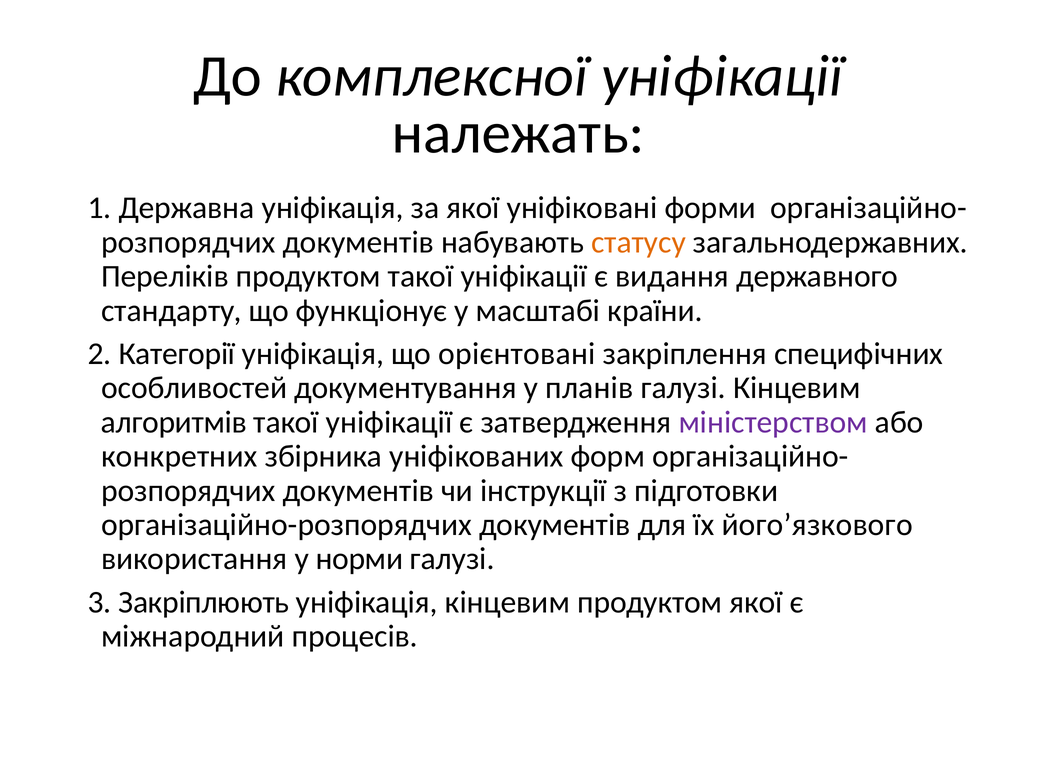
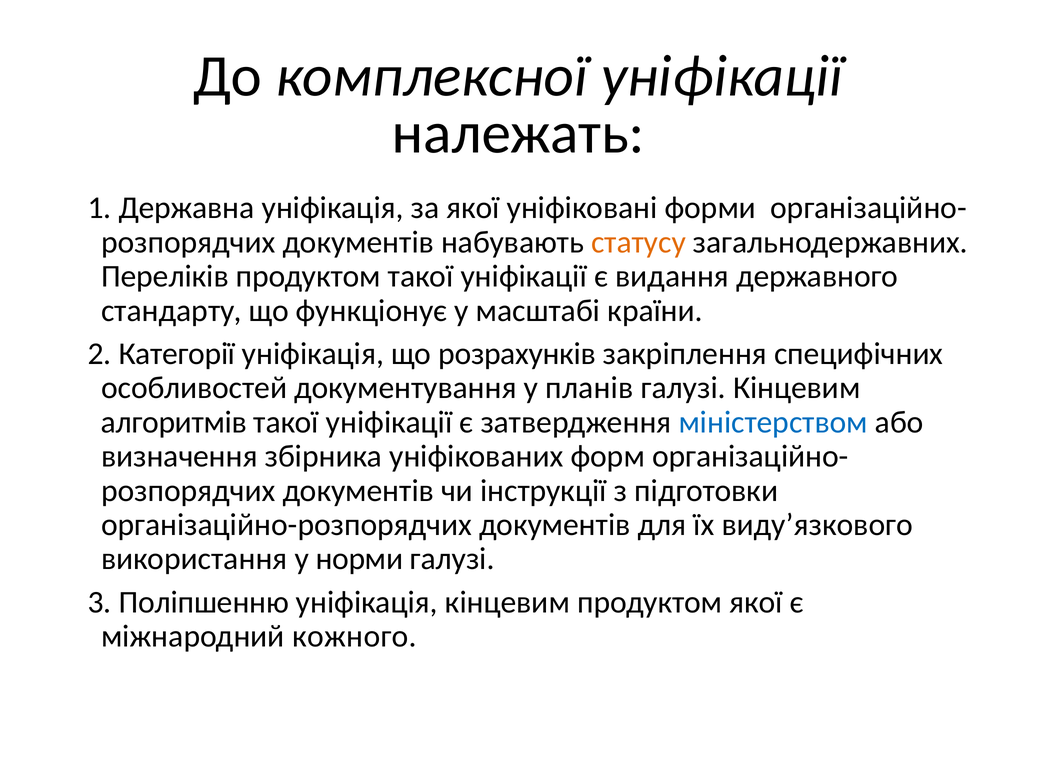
орієнтовані: орієнтовані -> розрахунків (517, 354)
міністерством colour: purple -> blue (773, 422)
конкретних: конкретних -> визначення (179, 456)
його’язкового: його’язкового -> виду’язкового (817, 525)
Закріплюють: Закріплюють -> Поліпшенню (204, 602)
процесів: процесів -> кожного (355, 636)
